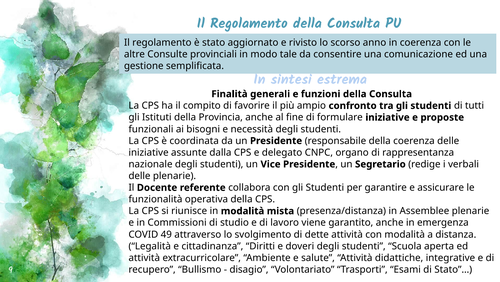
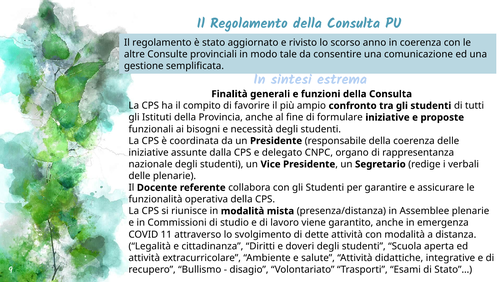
49: 49 -> 11 (166, 234)
